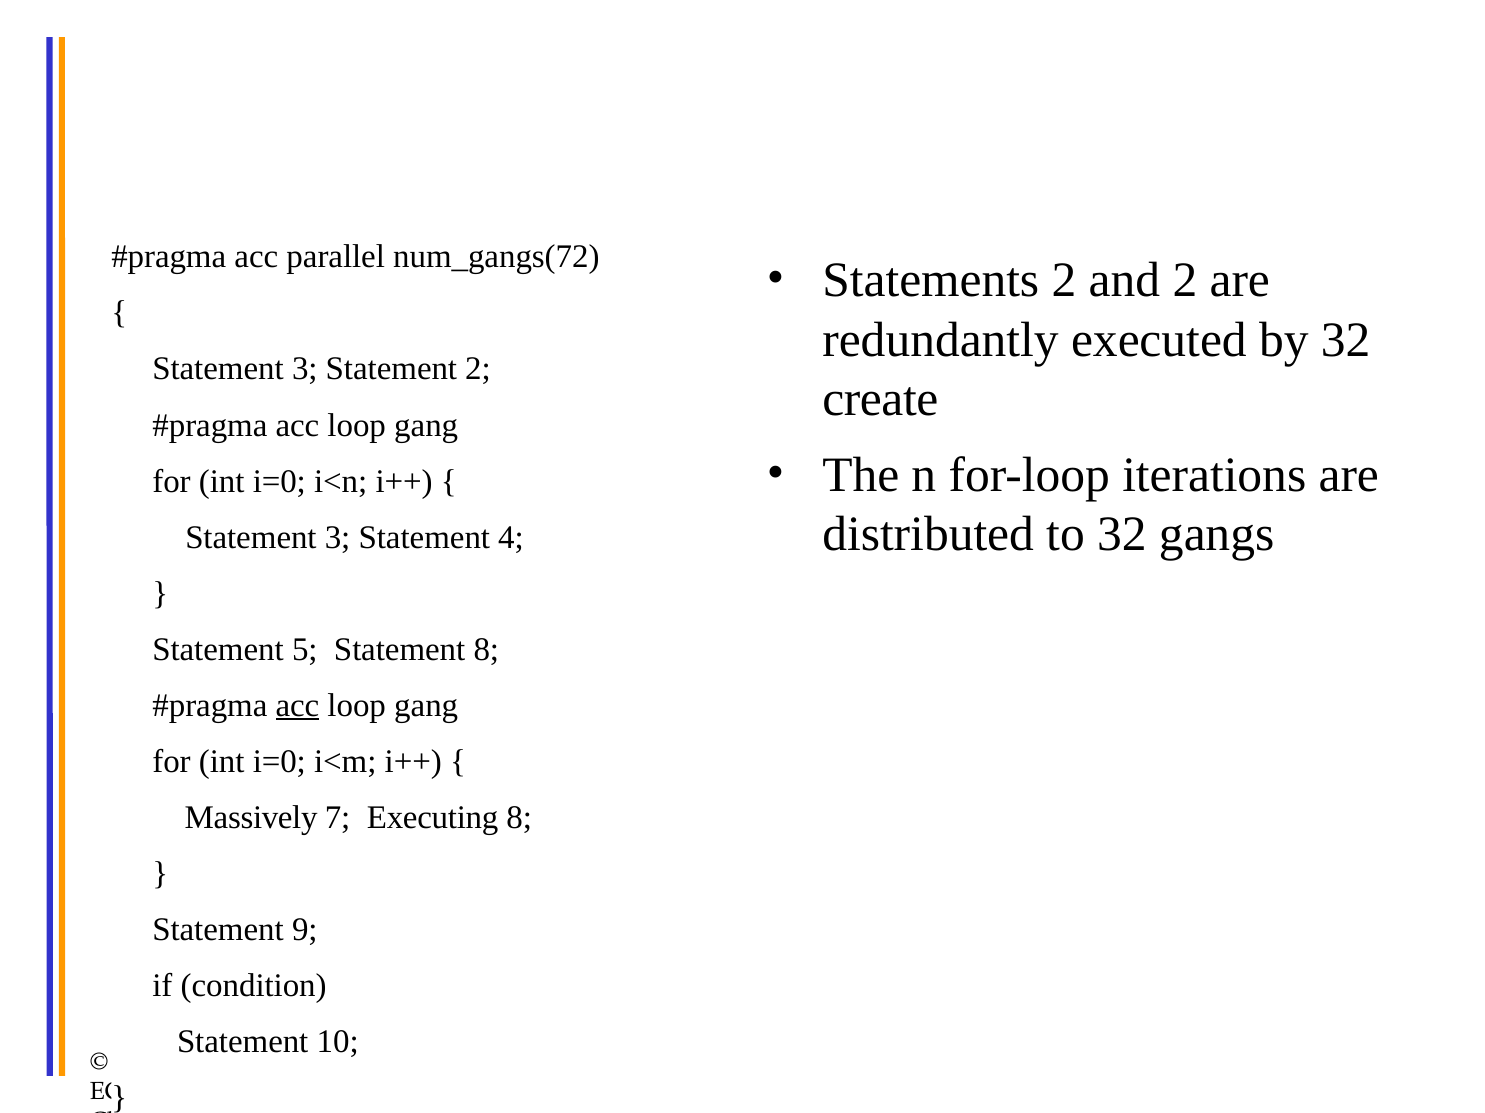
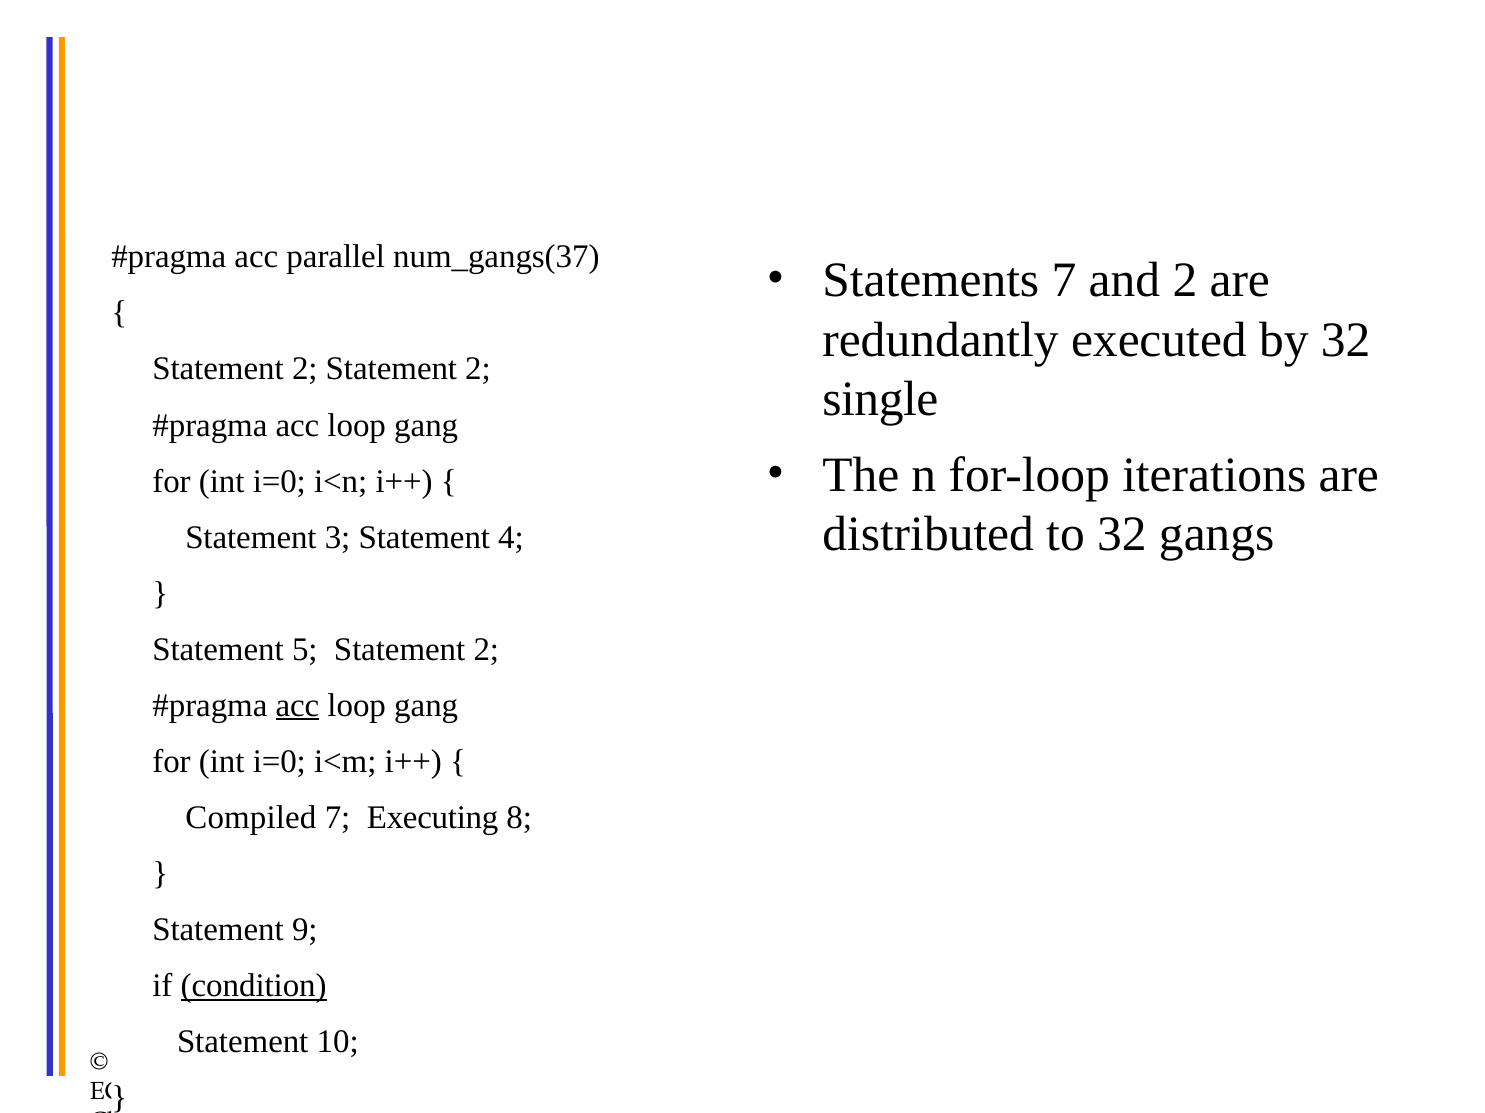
num_gangs(72: num_gangs(72 -> num_gangs(37 (496, 257)
Statements 2: 2 -> 7 (1064, 281)
3: 3 -> 2 (305, 369)
create: create -> single (880, 399)
5 Statement 8: 8 -> 2 (486, 650)
Massively: Massively -> Compiled (251, 818)
condition underline: none -> present (254, 986)
